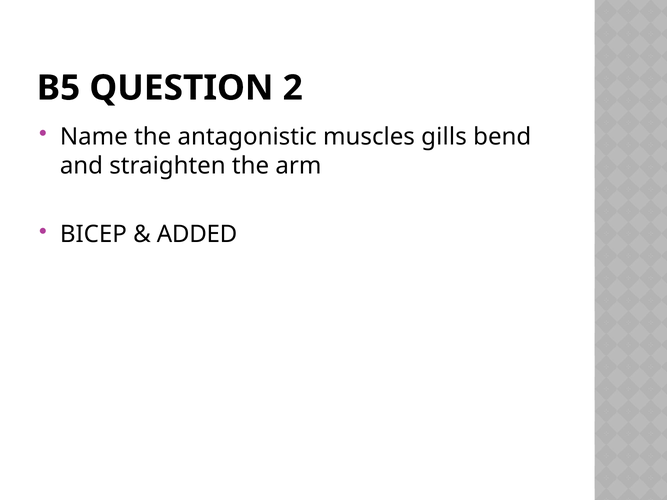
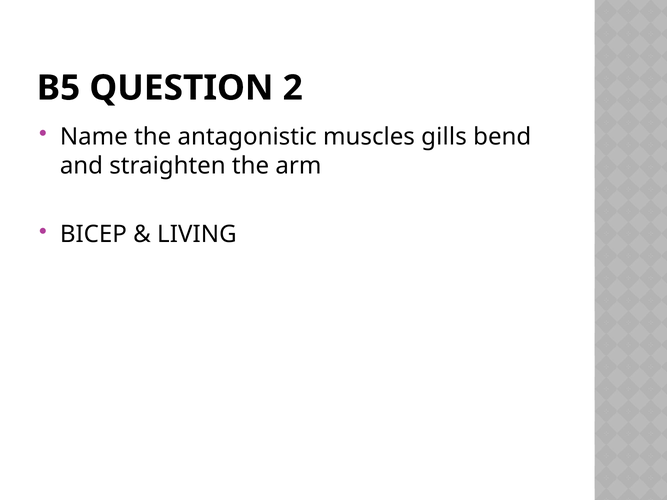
ADDED: ADDED -> LIVING (197, 235)
